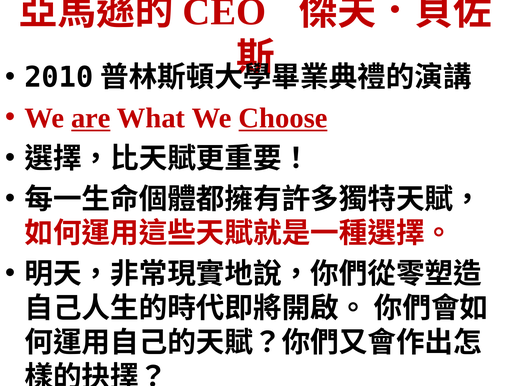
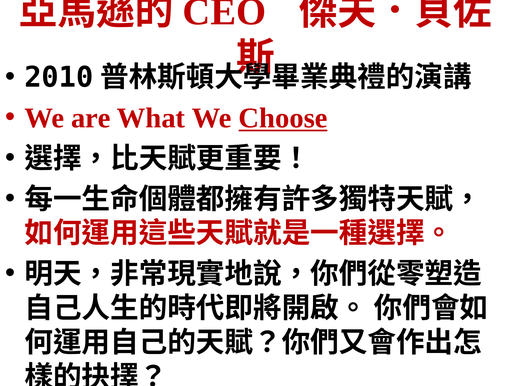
are underline: present -> none (91, 118)
